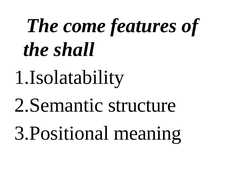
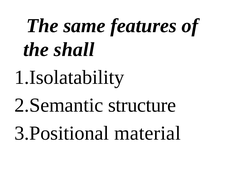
come: come -> same (84, 26)
meaning: meaning -> material (147, 133)
